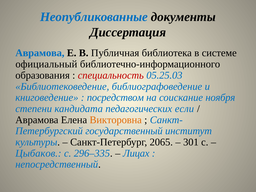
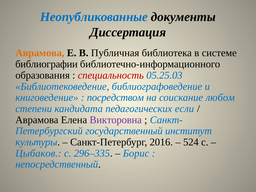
Аврамова colour: blue -> orange (40, 53)
официальный: официальный -> библиографии (46, 64)
ноября: ноября -> любом (220, 98)
Викторовна colour: orange -> purple (116, 120)
2065: 2065 -> 2016 (161, 142)
301: 301 -> 524 (191, 142)
Лицах: Лицах -> Борис (136, 153)
